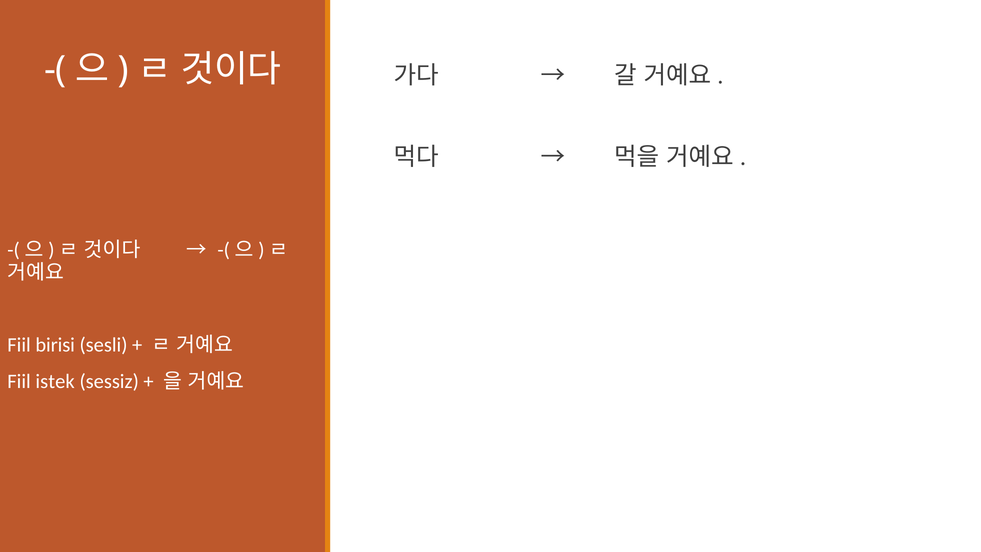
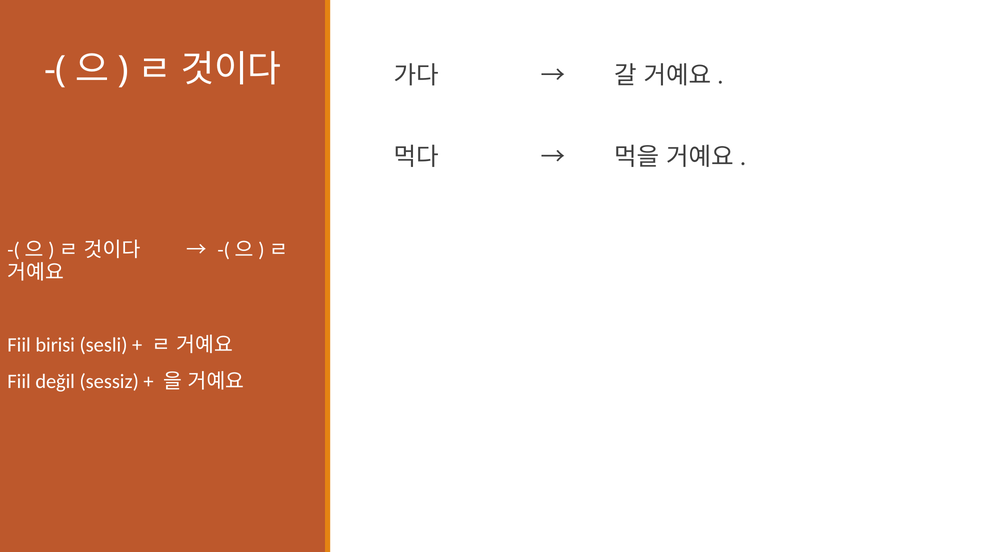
istek: istek -> değil (55, 381)
